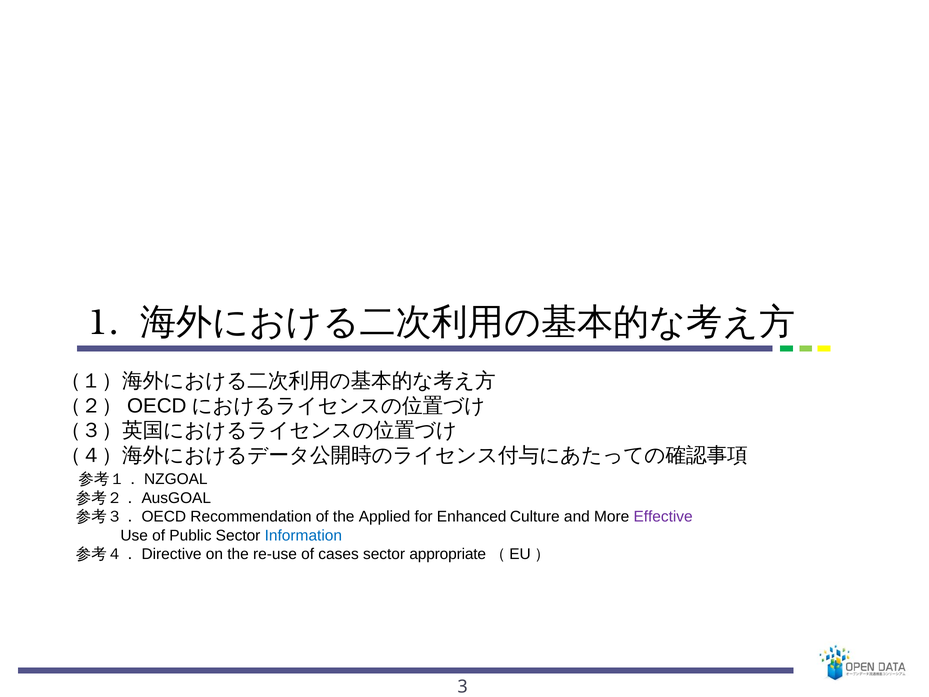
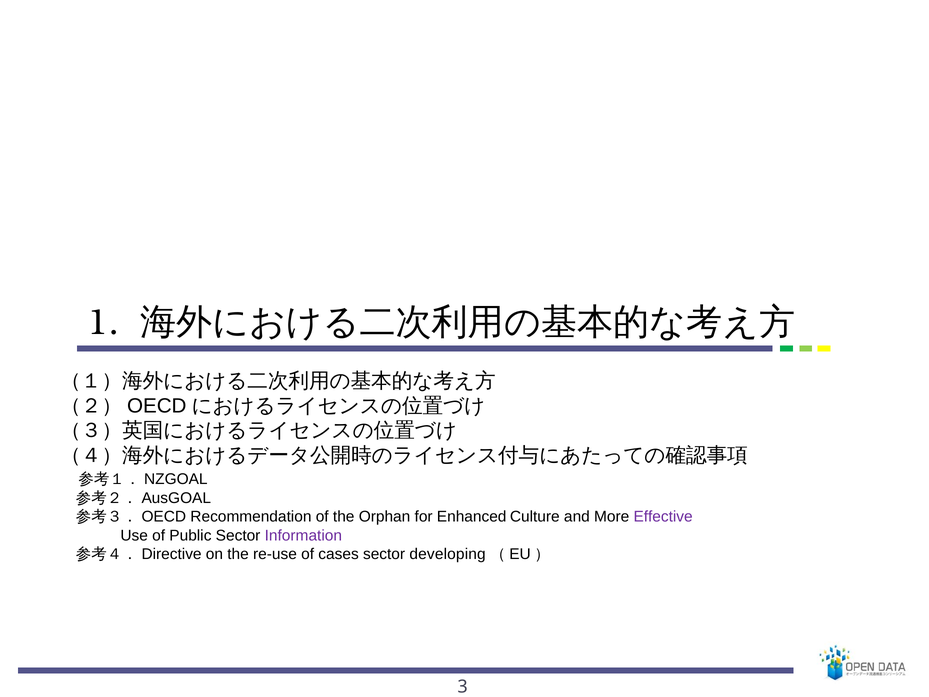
Applied: Applied -> Orphan (385, 517)
Information colour: blue -> purple (303, 535)
appropriate: appropriate -> developing (448, 554)
